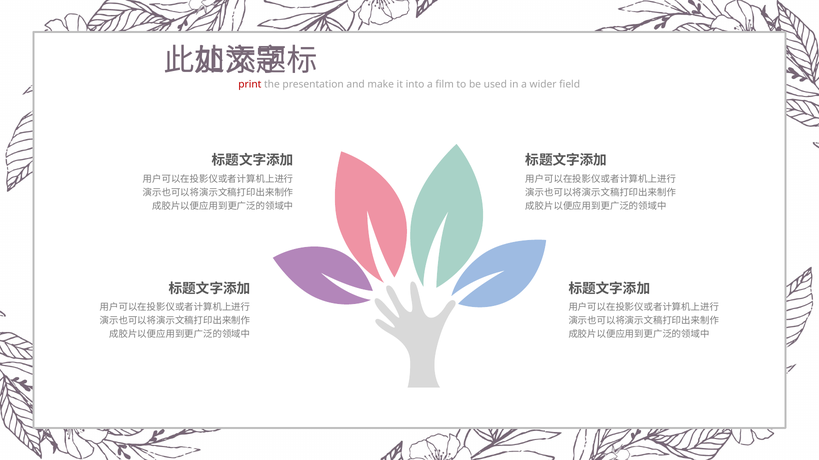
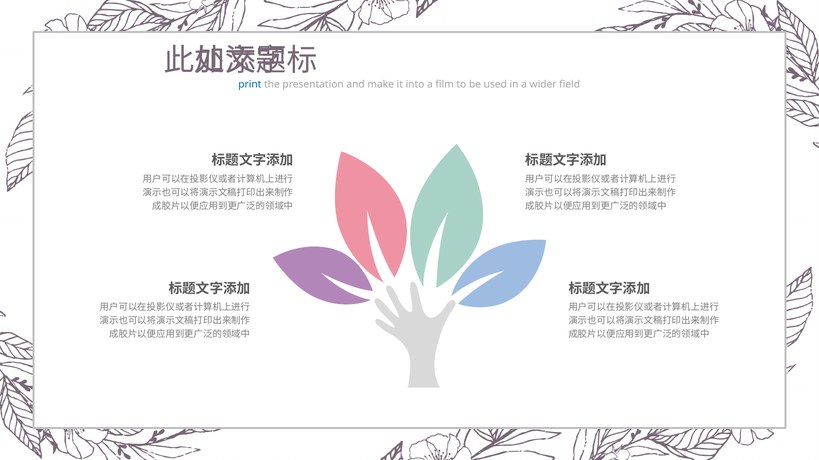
print colour: red -> blue (250, 85)
